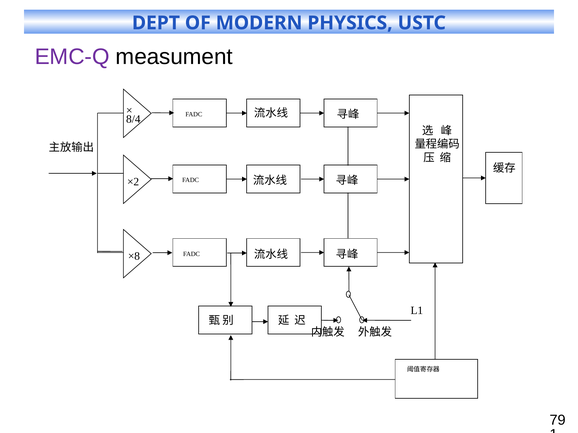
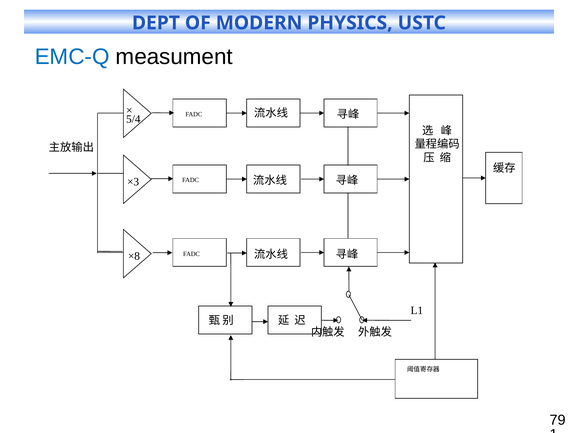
EMC-Q colour: purple -> blue (72, 57)
8/4: 8/4 -> 5/4 (133, 119)
×2: ×2 -> ×3 (133, 182)
